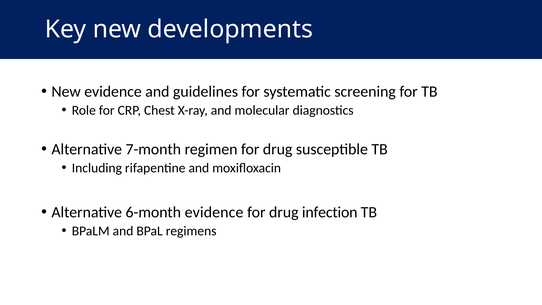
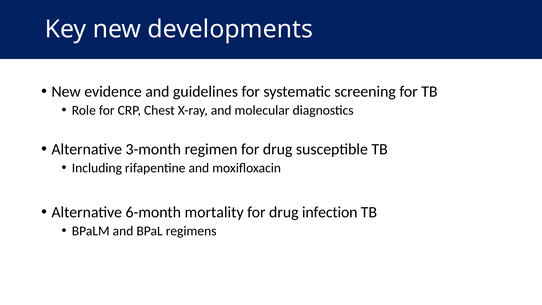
7-month: 7-month -> 3-month (153, 149)
6-month evidence: evidence -> mortality (214, 212)
